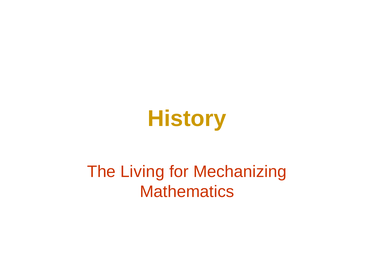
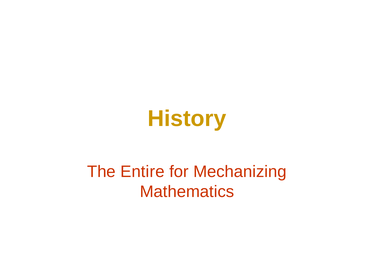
Living: Living -> Entire (142, 172)
